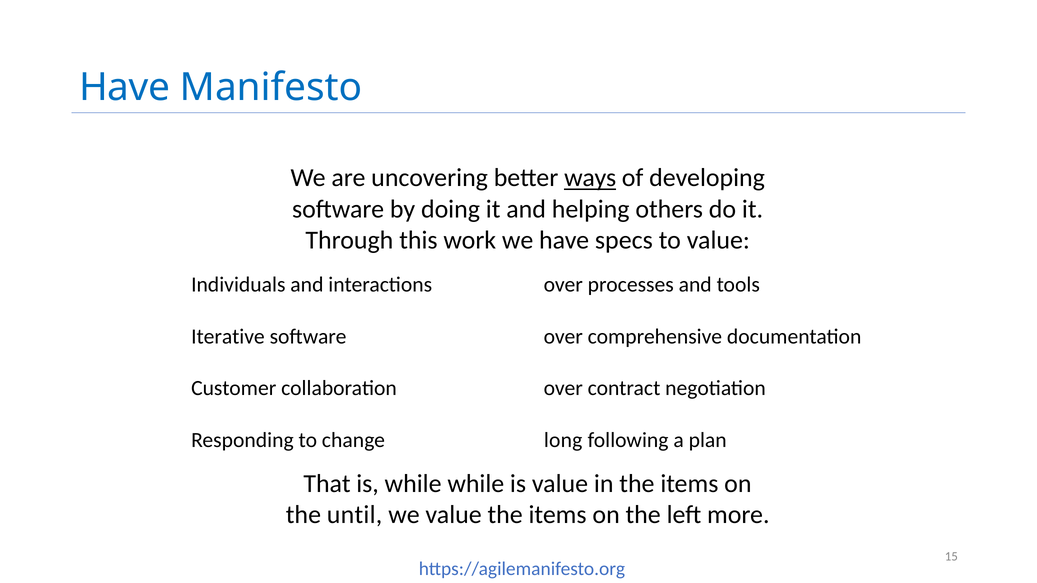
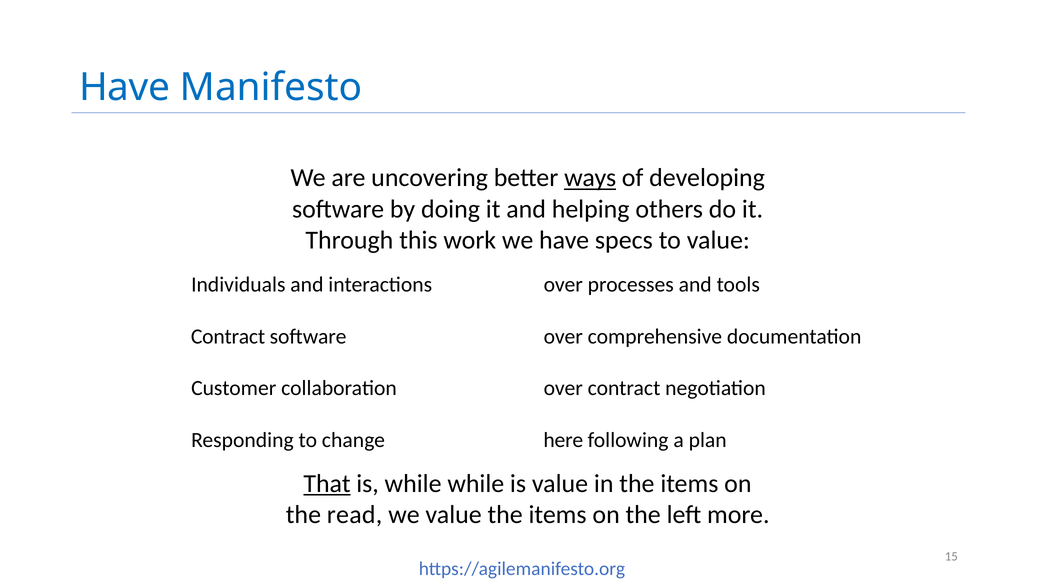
Iterative: Iterative -> Contract (228, 337)
long: long -> here (563, 440)
That underline: none -> present (327, 484)
until: until -> read (355, 515)
